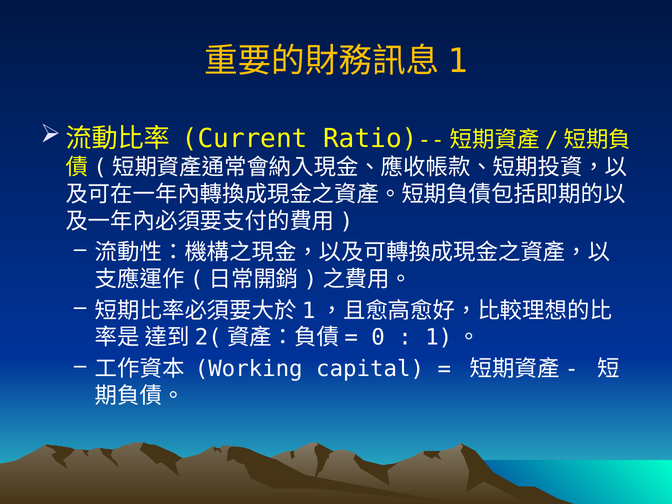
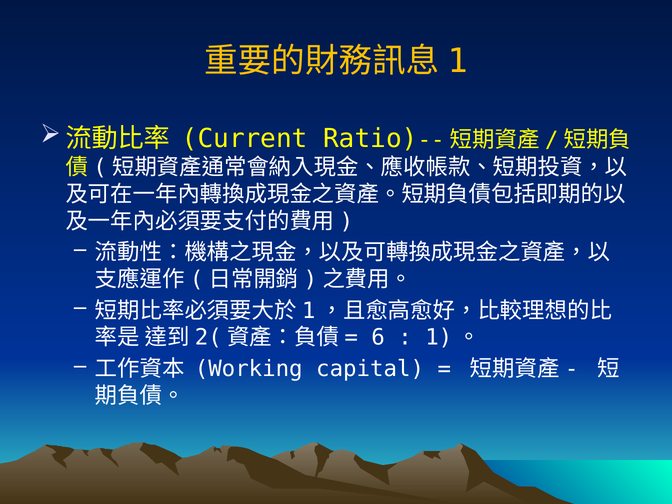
0: 0 -> 6 (378, 338)
